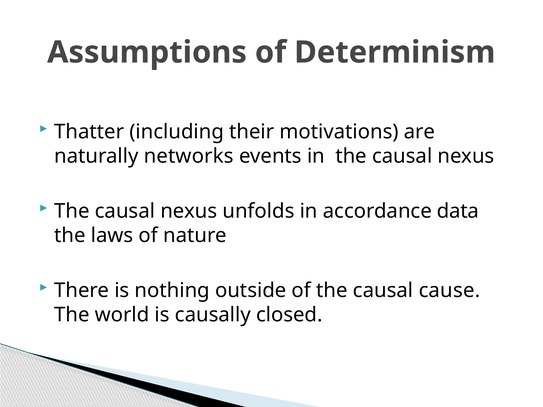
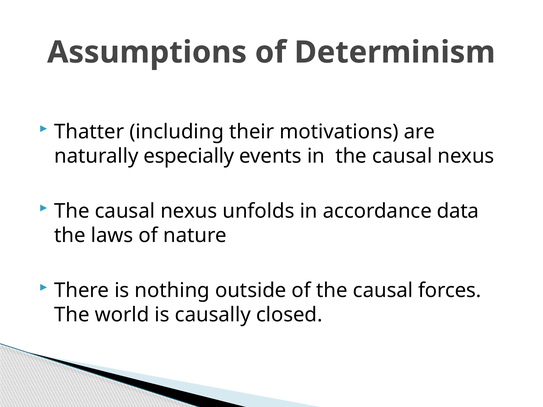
networks: networks -> especially (189, 156)
cause: cause -> forces (450, 291)
